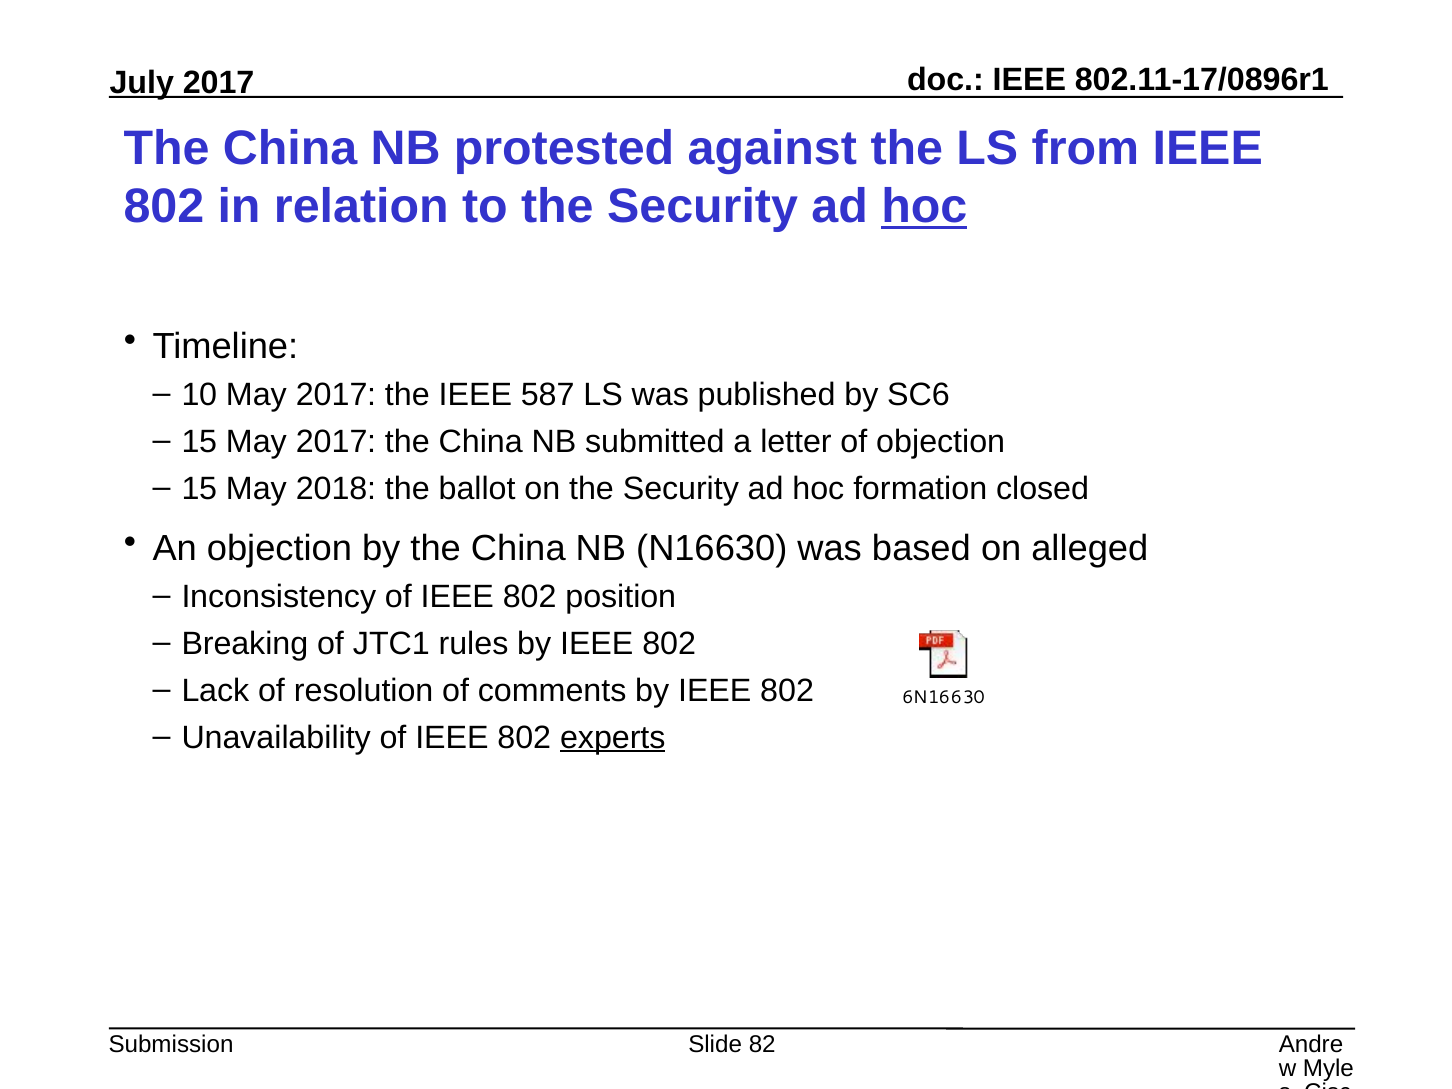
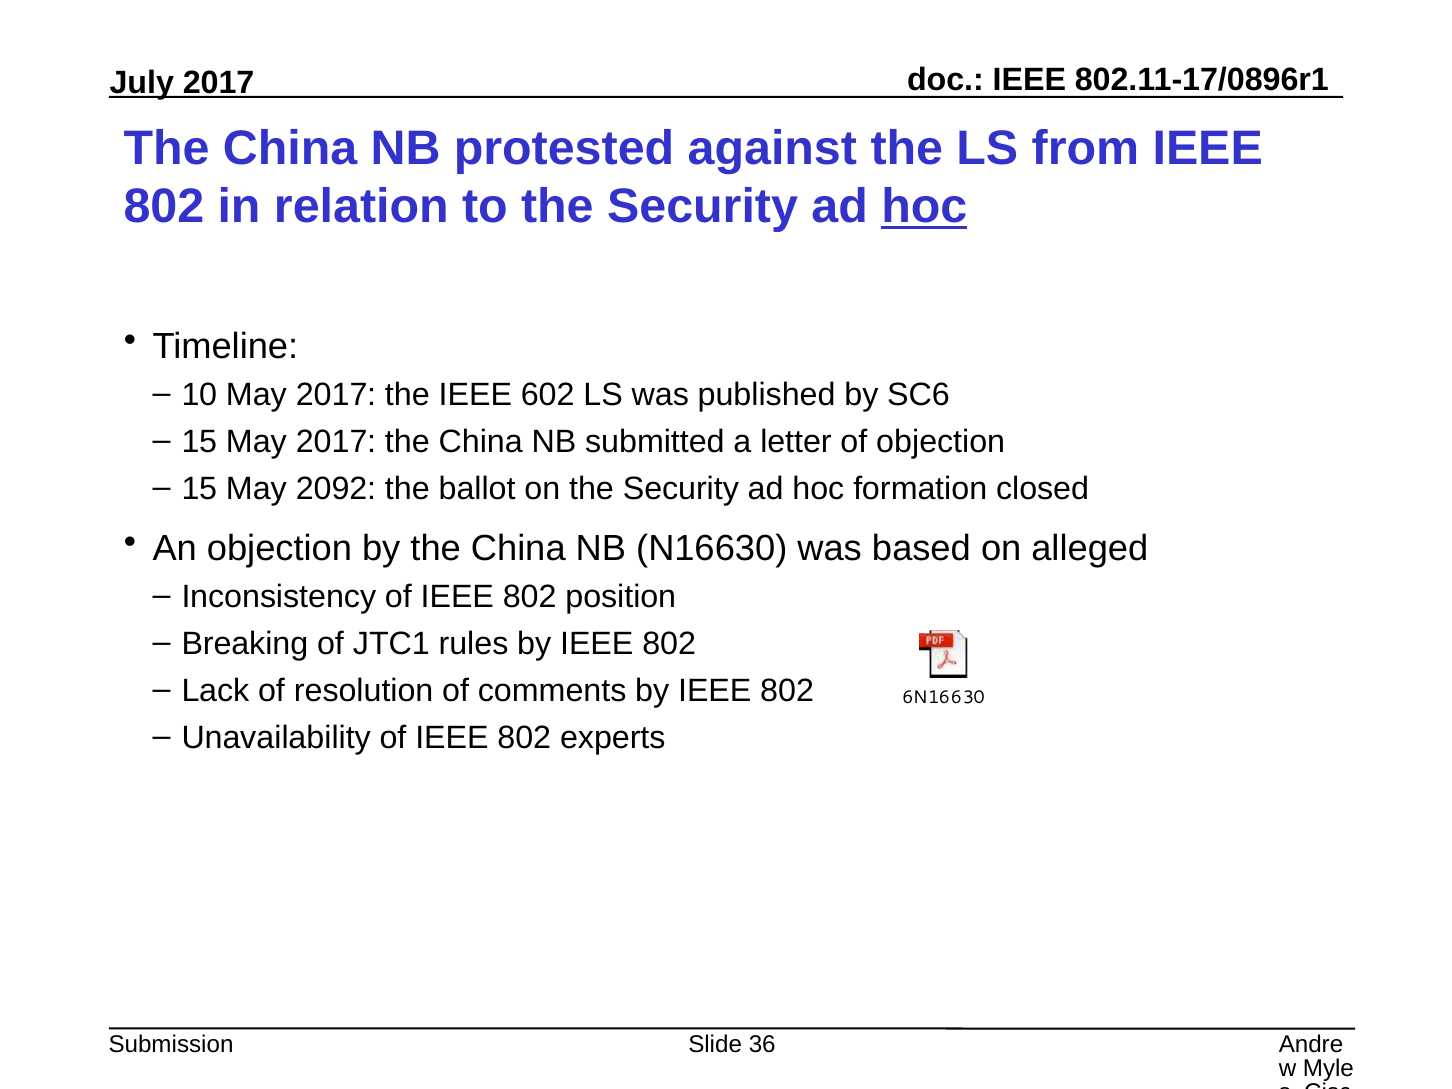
587: 587 -> 602 (548, 395)
2018: 2018 -> 2092 (336, 489)
experts underline: present -> none (613, 737)
82: 82 -> 36 (762, 1044)
